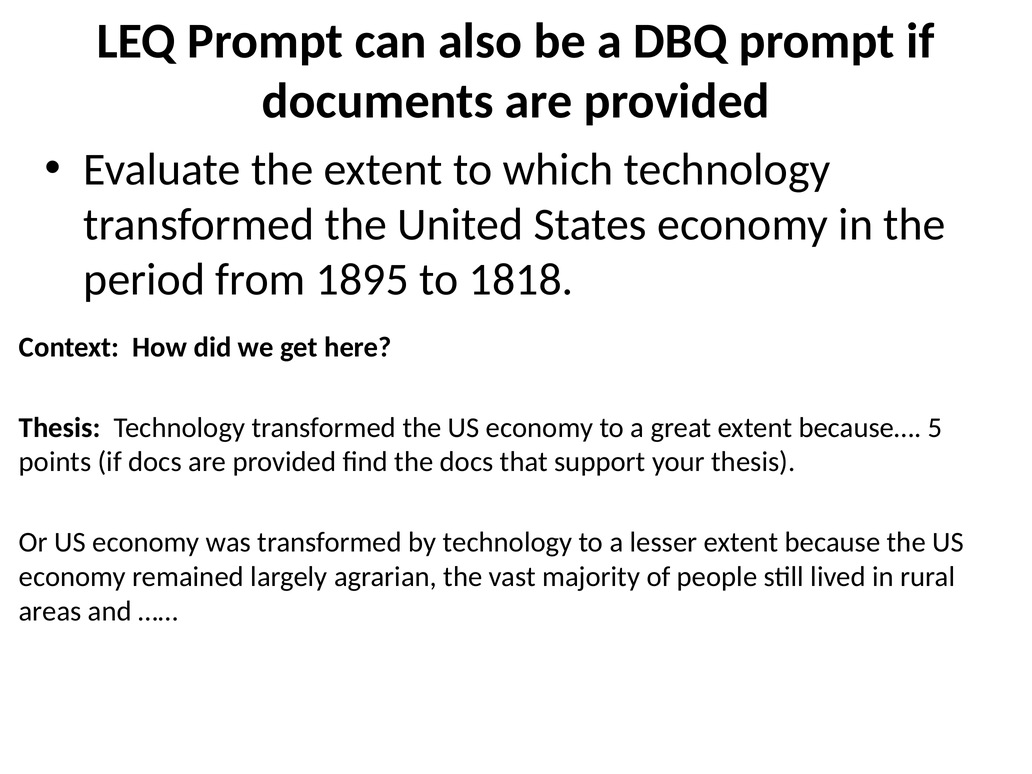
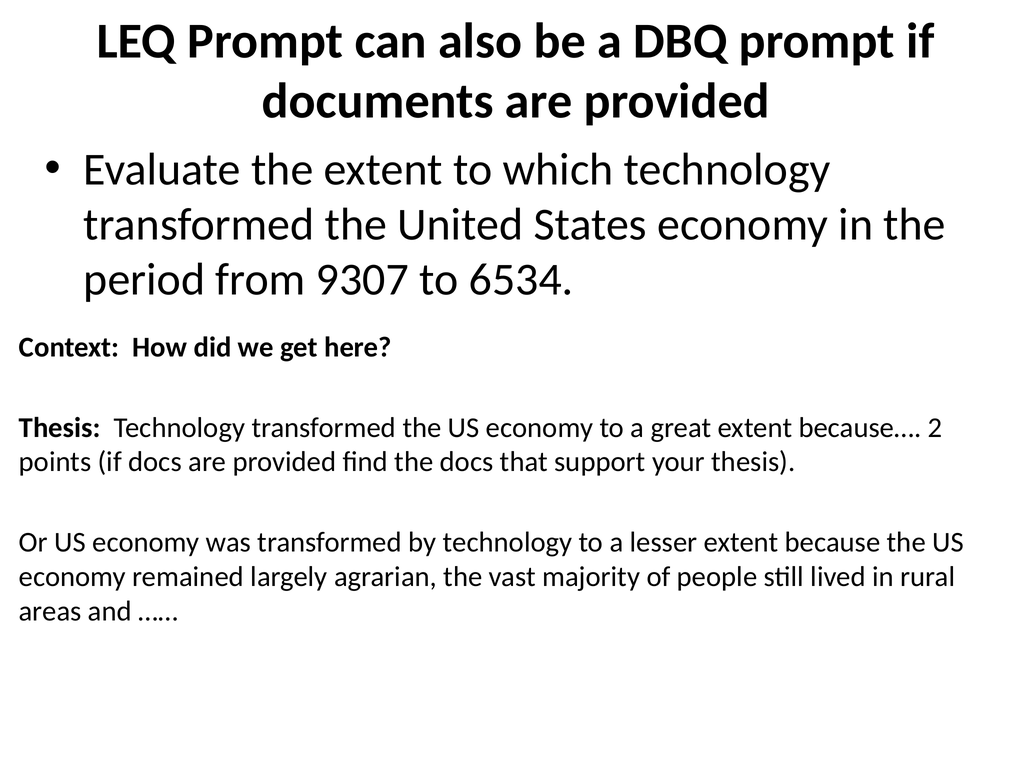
1895: 1895 -> 9307 (362, 280)
1818: 1818 -> 6534 (521, 280)
5: 5 -> 2 (935, 428)
